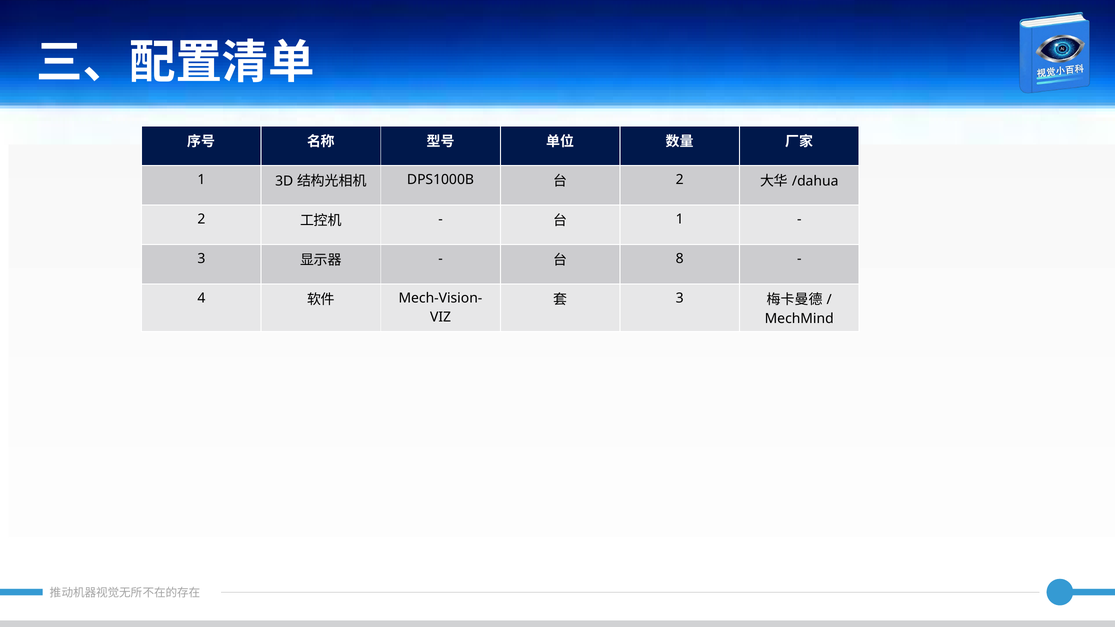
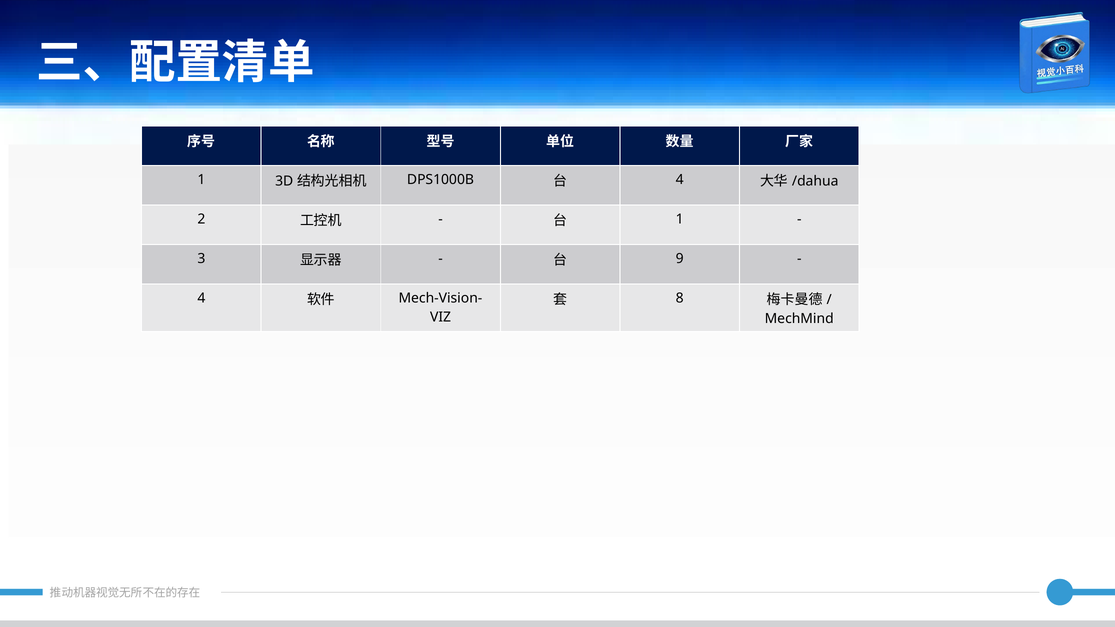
2: 2 -> 4 (680, 180)
8: 8 -> 9 (680, 259)
3: 3 -> 8 (680, 298)
